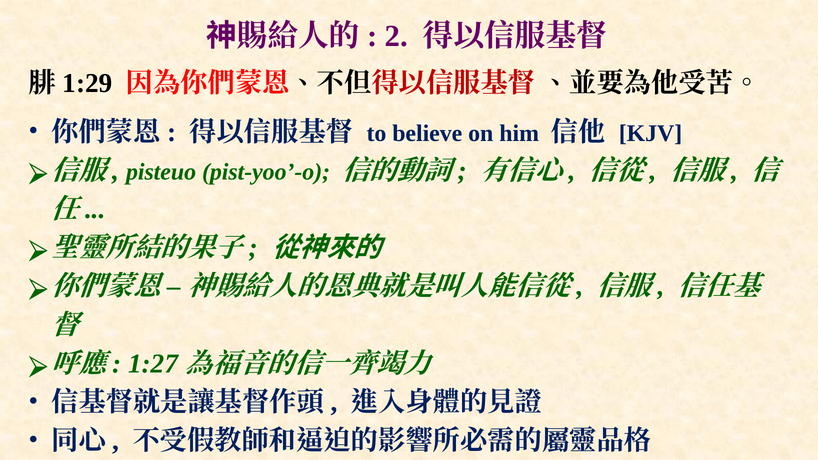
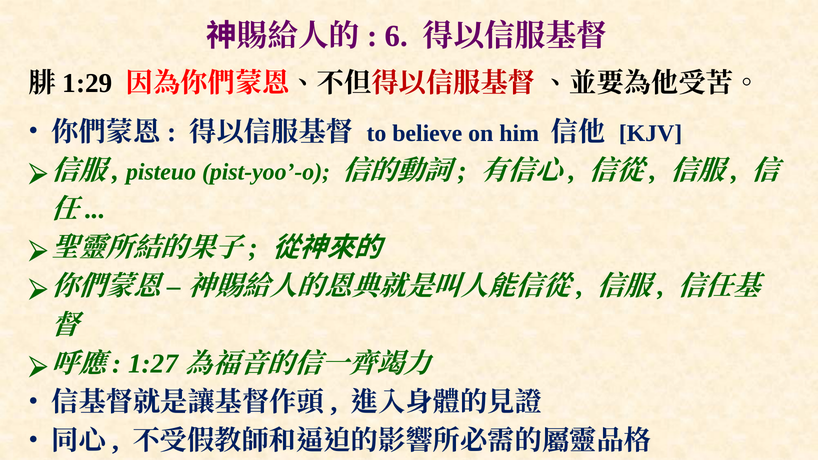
2: 2 -> 6 (396, 36)
